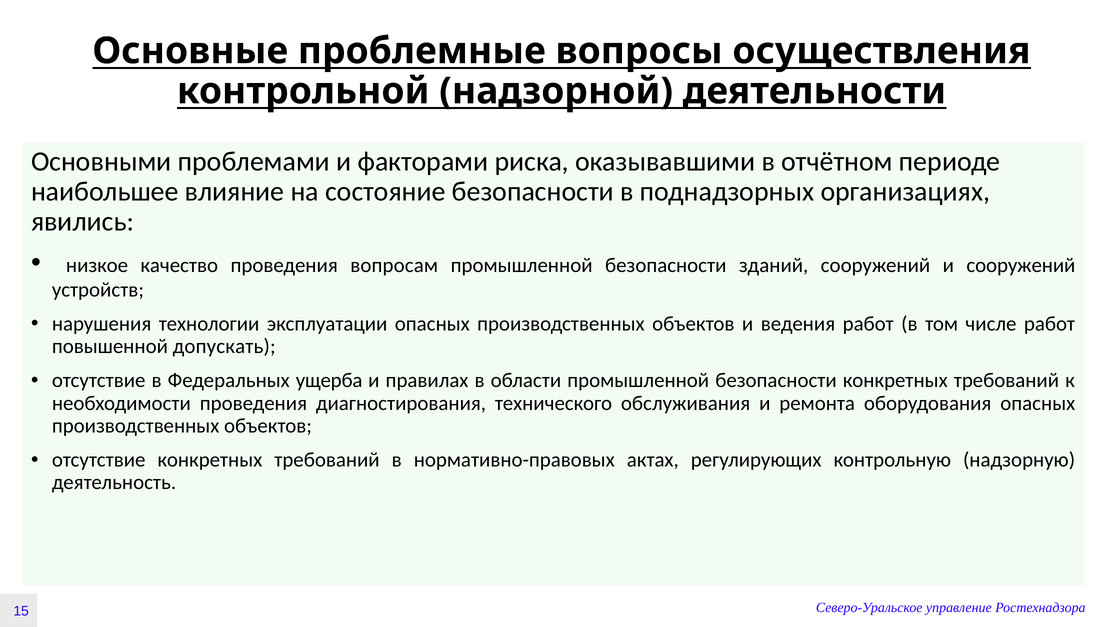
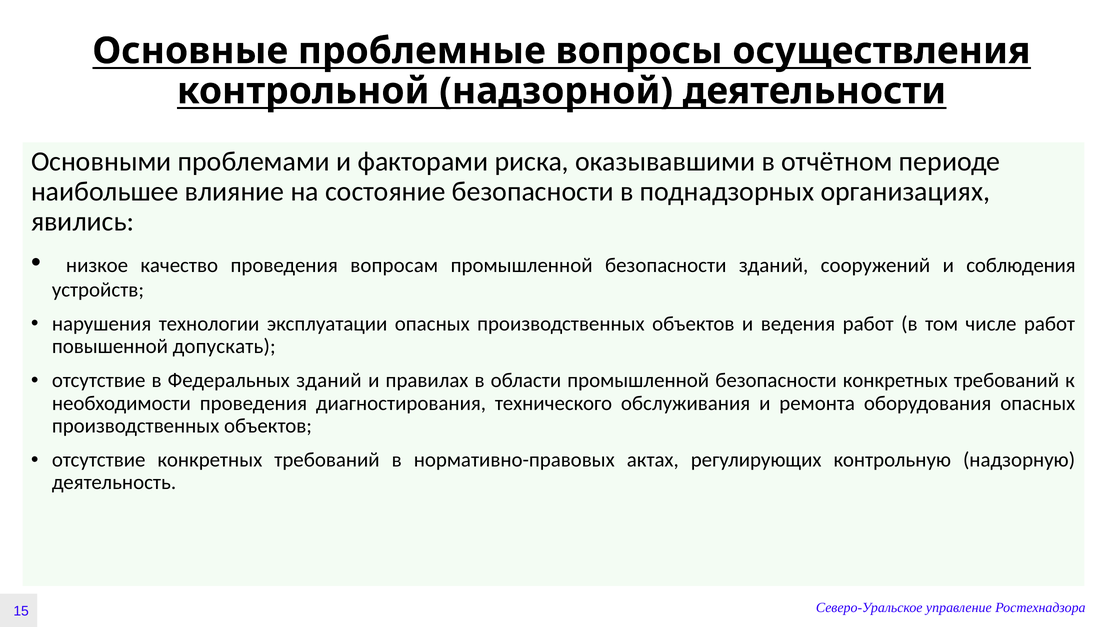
и сооружений: сооружений -> соблюдения (1021, 266)
Федеральных ущерба: ущерба -> зданий (329, 381)
